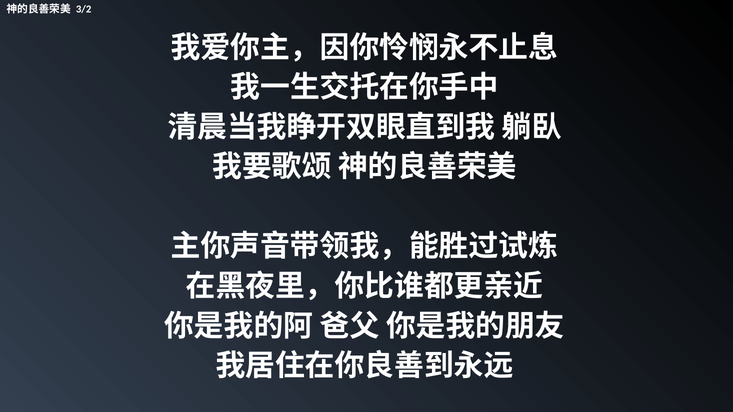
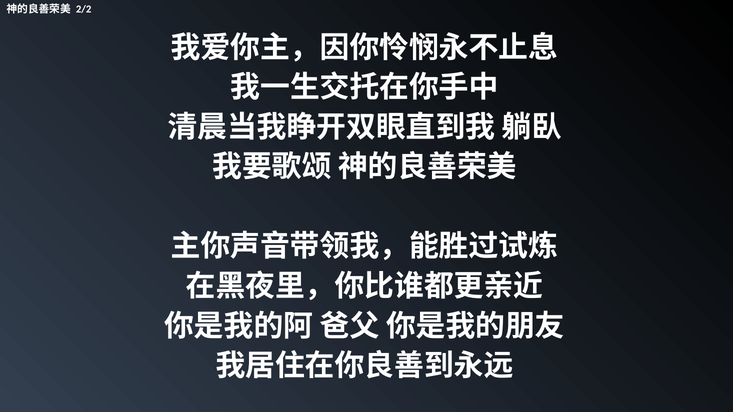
3/2: 3/2 -> 2/2 (84, 9)
